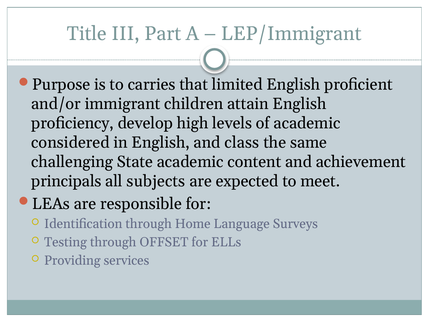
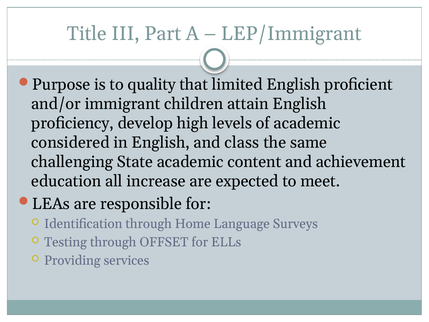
carries: carries -> quality (152, 85)
principals: principals -> education (66, 181)
subjects: subjects -> increase (156, 181)
